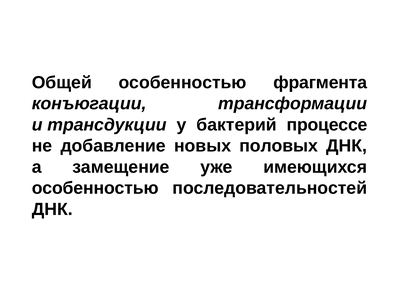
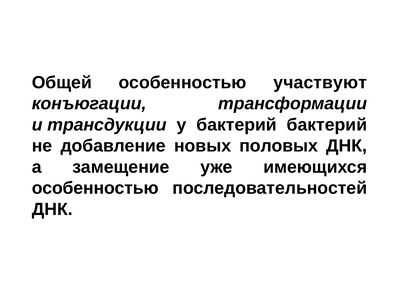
фрагмента: фрагмента -> участвуют (320, 83)
бактерий процессе: процессе -> бактерий (327, 125)
